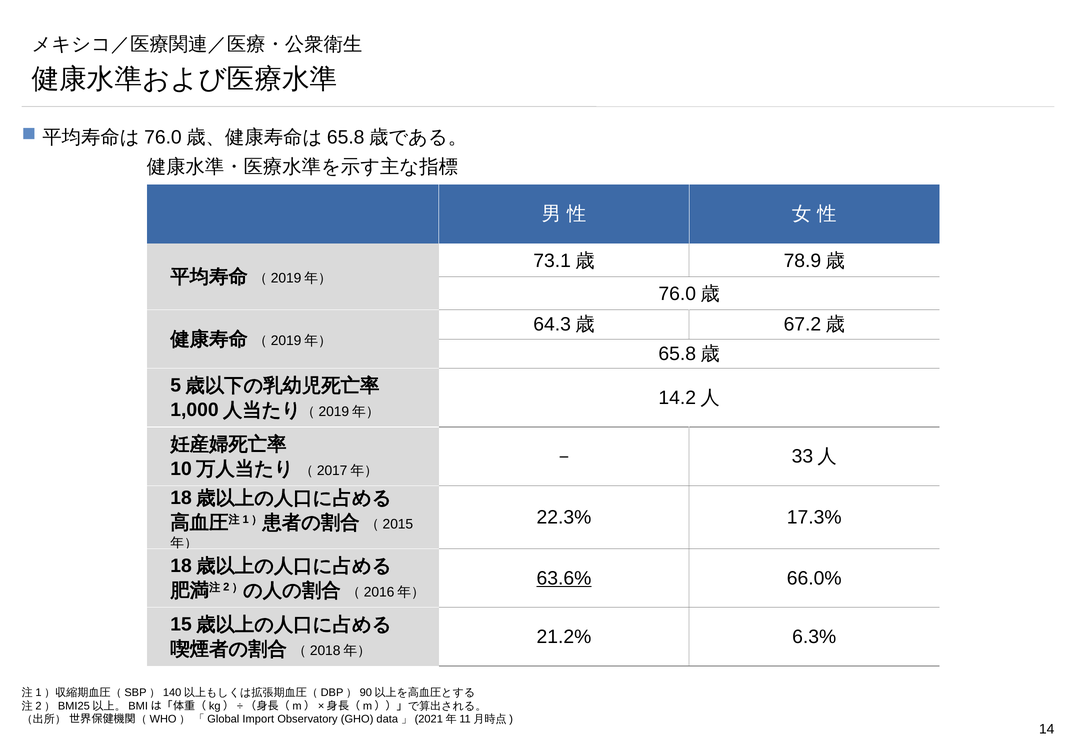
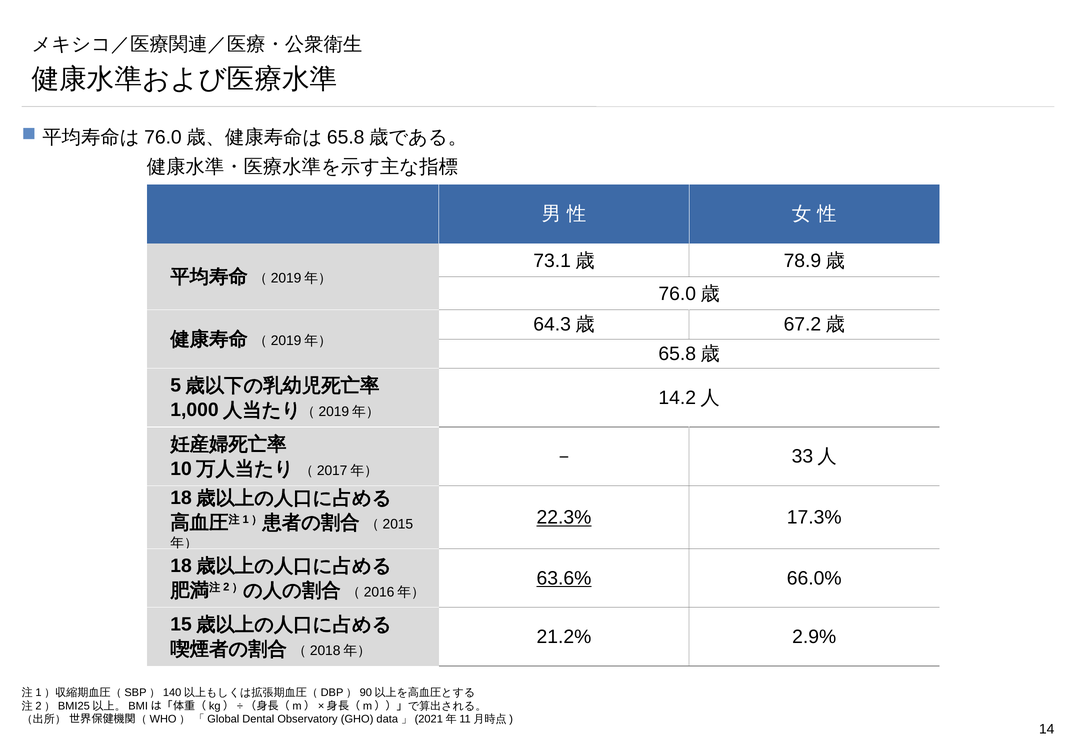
22.3% underline: none -> present (564, 517)
6.3%: 6.3% -> 2.9% (814, 637)
Import: Import -> Dental (258, 719)
